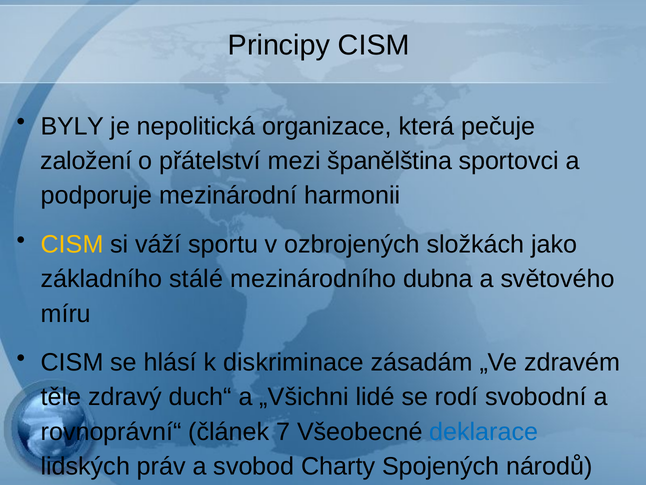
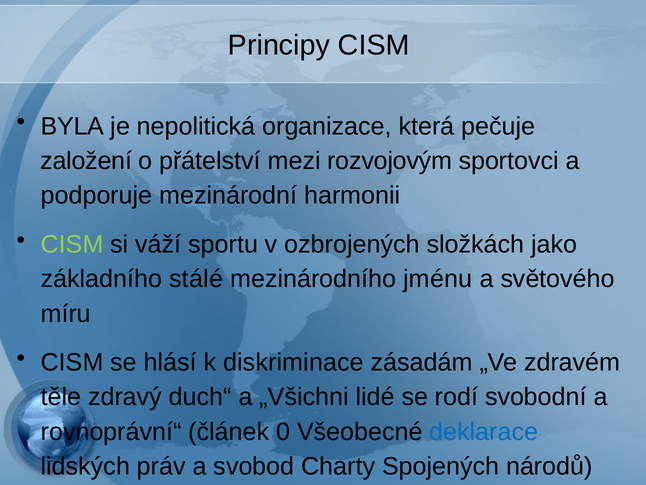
BYLY: BYLY -> BYLA (72, 126)
španělština: španělština -> rozvojovým (390, 161)
CISM colour: yellow -> light green (72, 244)
dubna: dubna -> jménu (438, 279)
7: 7 -> 0 (283, 431)
